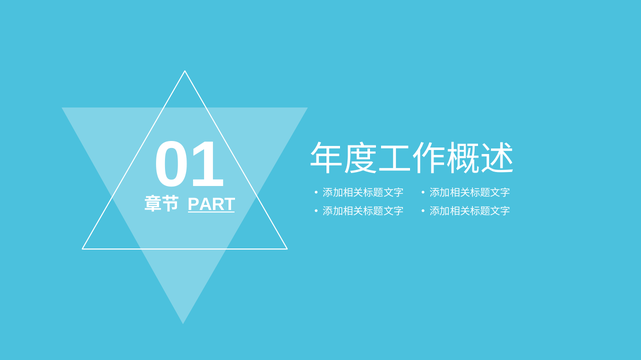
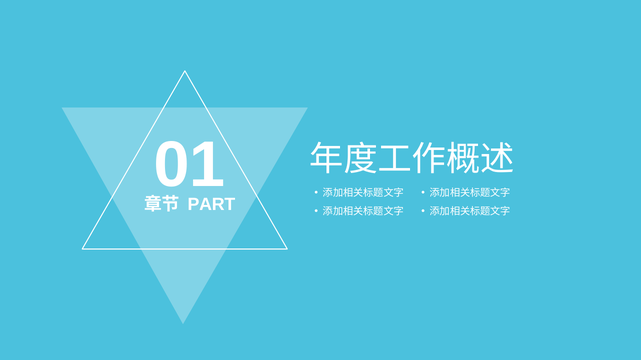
PART underline: present -> none (211, 205)
